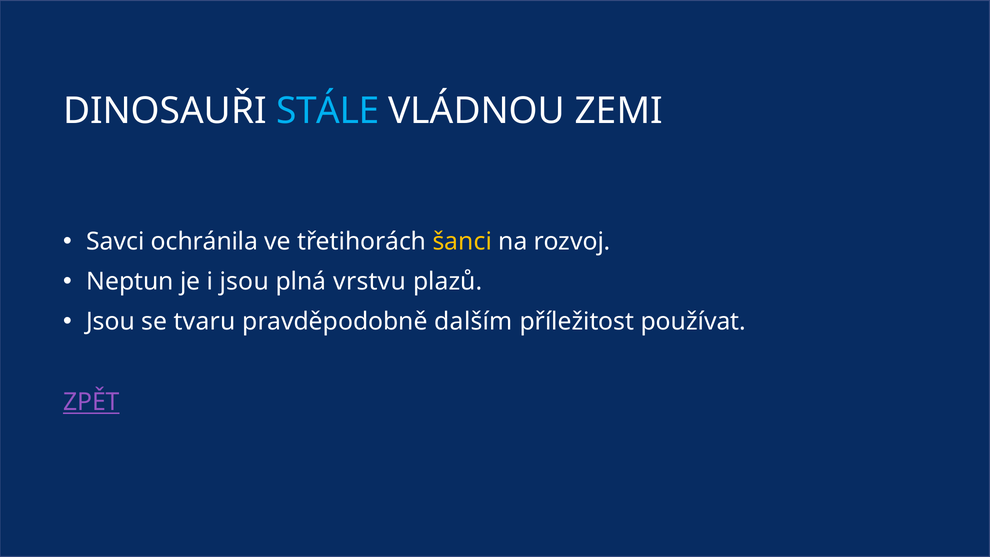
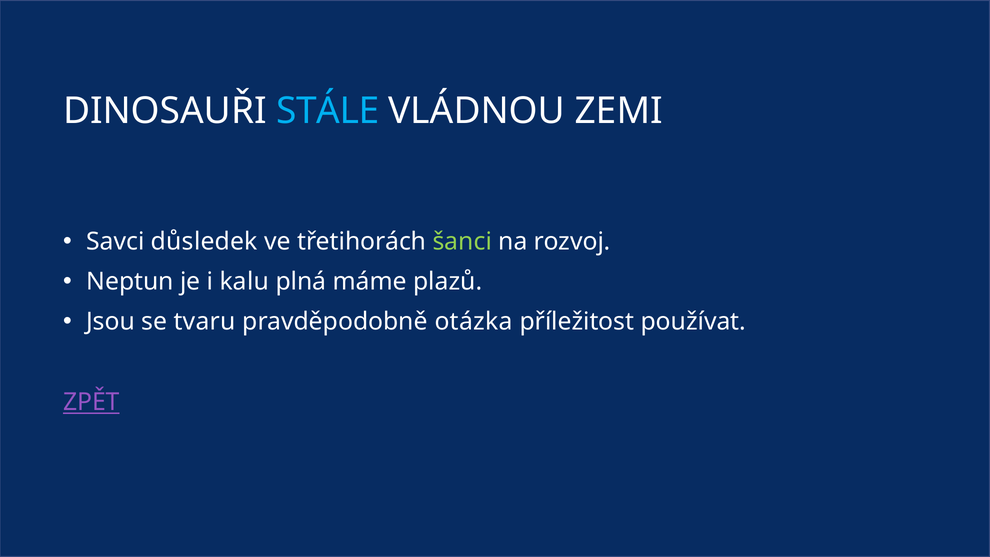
ochránila: ochránila -> důsledek (204, 242)
šanci colour: yellow -> light green (462, 242)
i jsou: jsou -> kalu (244, 282)
vrstvu: vrstvu -> máme (370, 282)
dalším: dalším -> otázka (474, 322)
